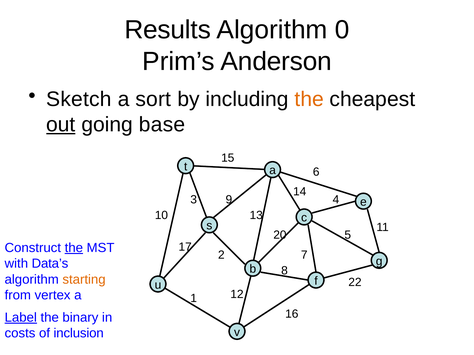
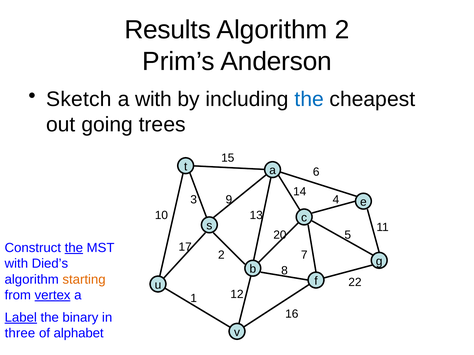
Algorithm 0: 0 -> 2 (342, 30)
a sort: sort -> with (153, 99)
the colour: orange -> blue (309, 99)
out underline: present -> none (61, 125)
base: base -> trees (162, 125)
Data’s: Data’s -> Died’s (50, 264)
vertex underline: none -> present (53, 296)
costs: costs -> three (20, 334)
inclusion: inclusion -> alphabet (79, 334)
